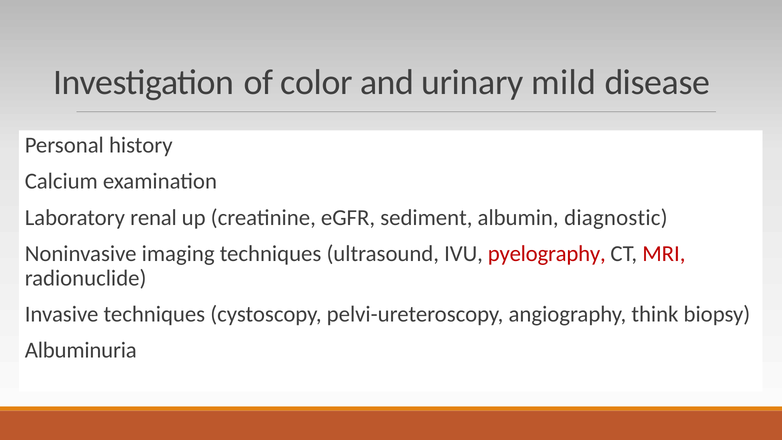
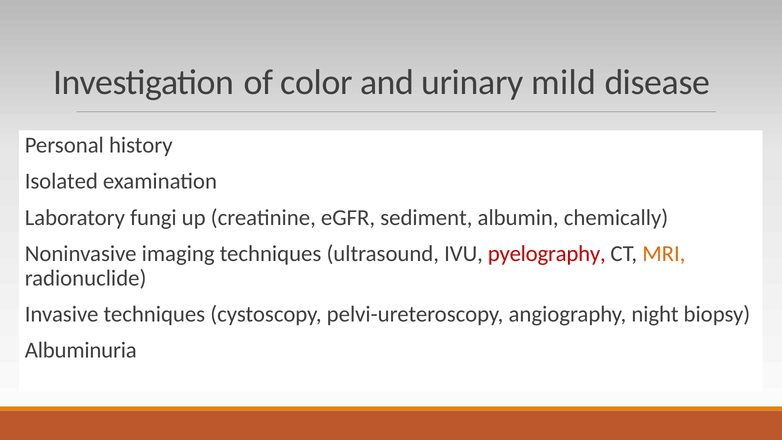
Calcium: Calcium -> Isolated (61, 181)
renal: renal -> fungi (153, 217)
diagnostic: diagnostic -> chemically (616, 217)
MRI colour: red -> orange (664, 253)
think: think -> night (655, 314)
